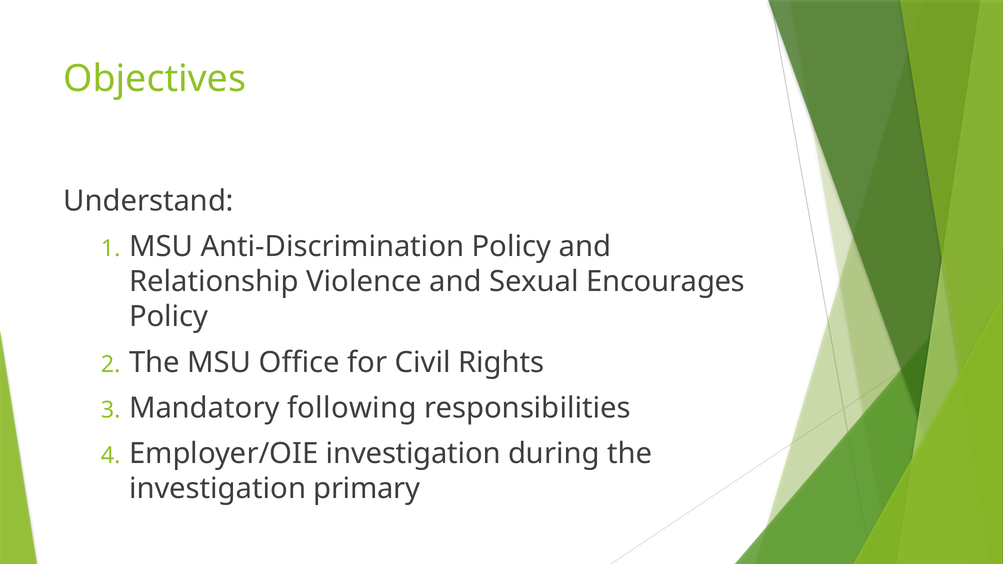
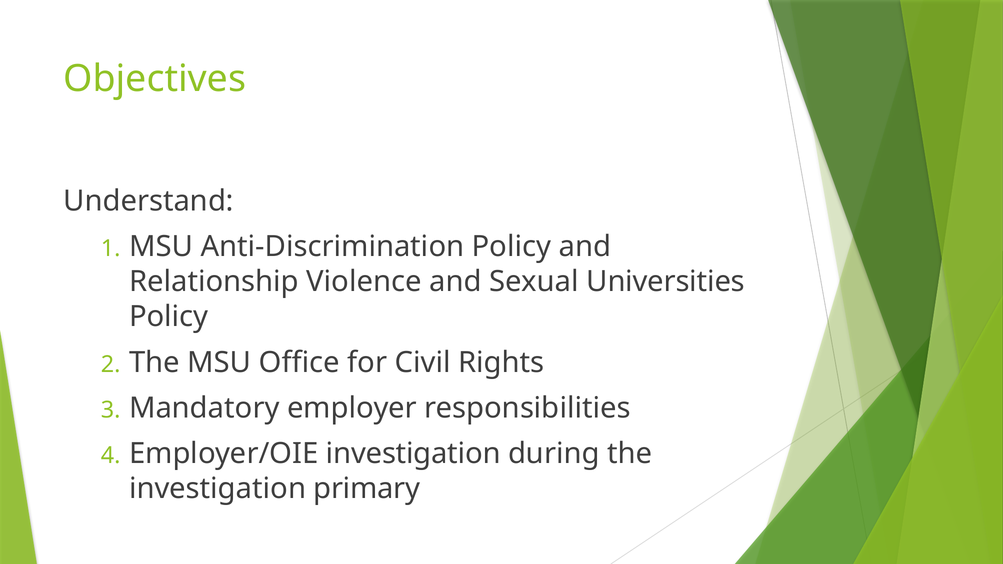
Encourages: Encourages -> Universities (666, 282)
following: following -> employer (352, 408)
